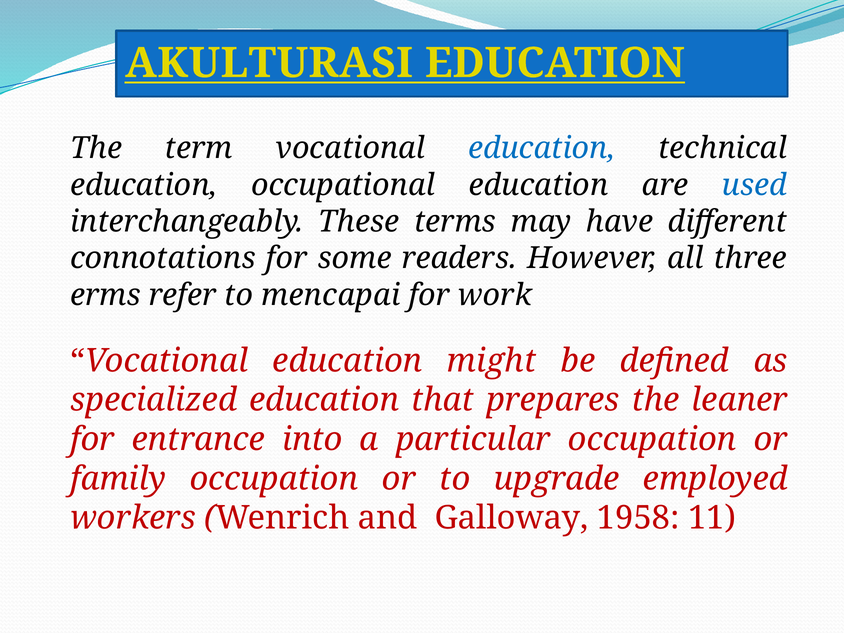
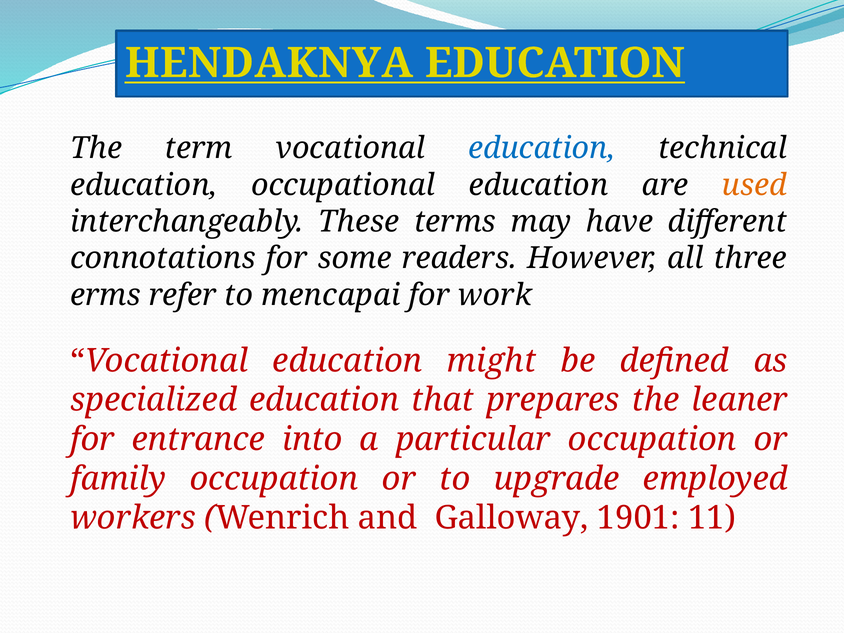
AKULTURASI: AKULTURASI -> HENDAKNYA (269, 63)
used colour: blue -> orange (754, 185)
1958: 1958 -> 1901 (638, 518)
